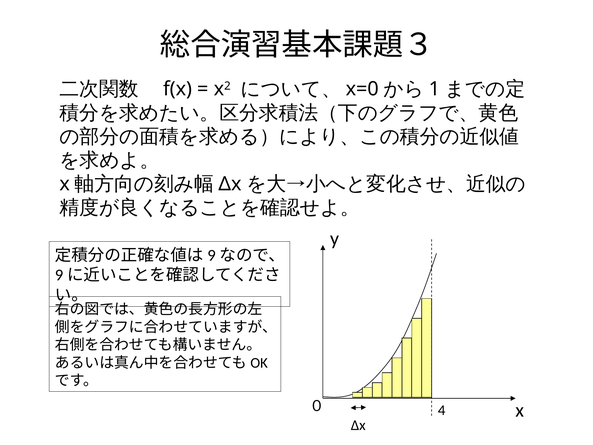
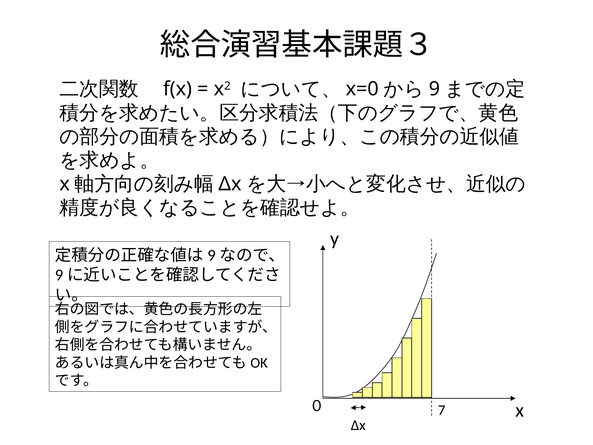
1: 1 -> 9 (434, 89)
4: 4 -> 7 (442, 410)
